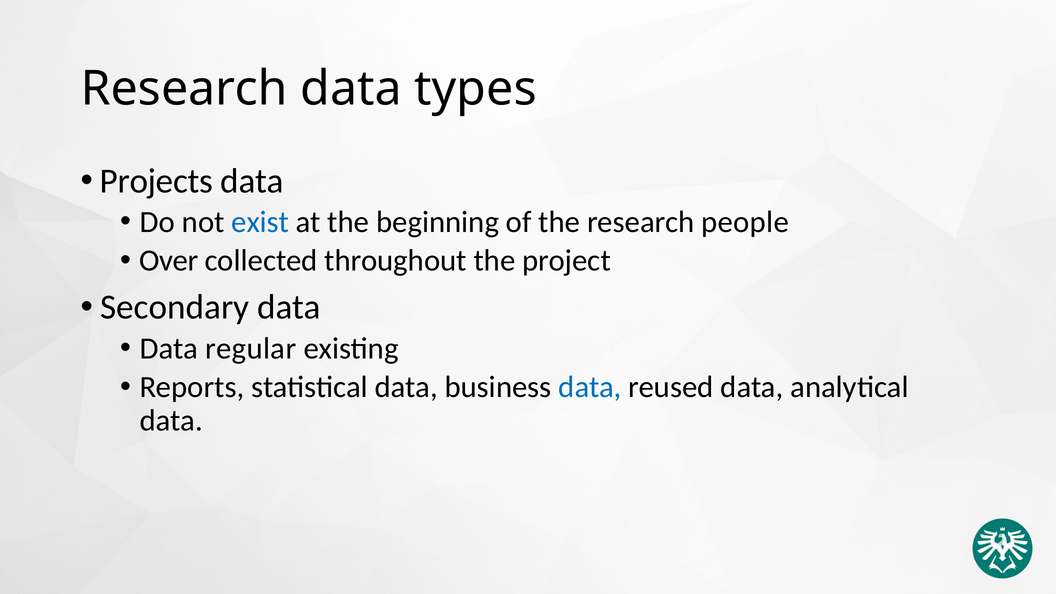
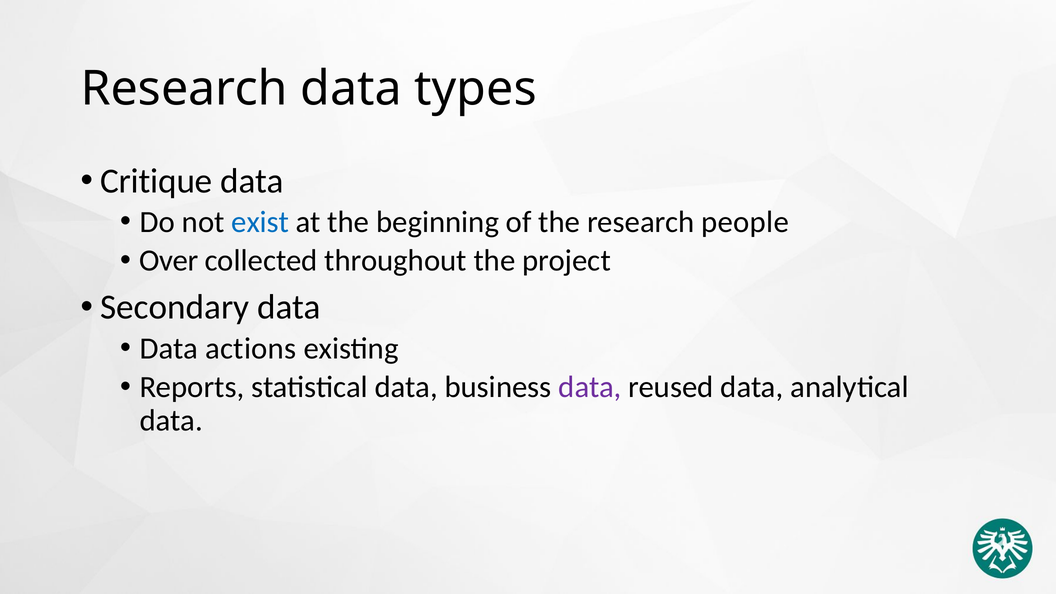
Projects: Projects -> Critique (156, 181)
regular: regular -> actions (251, 348)
data colour: blue -> purple (590, 387)
